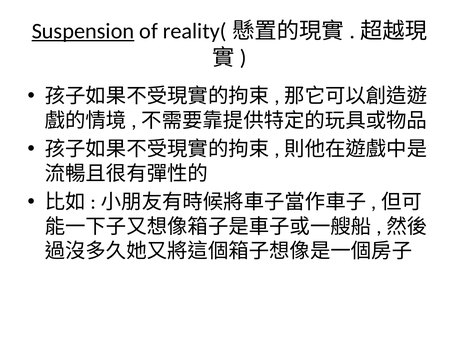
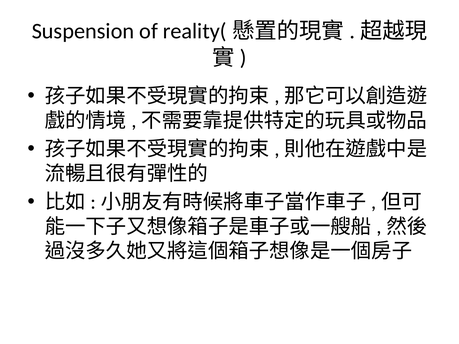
Suspension underline: present -> none (83, 31)
